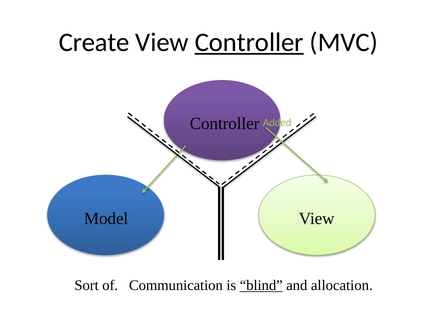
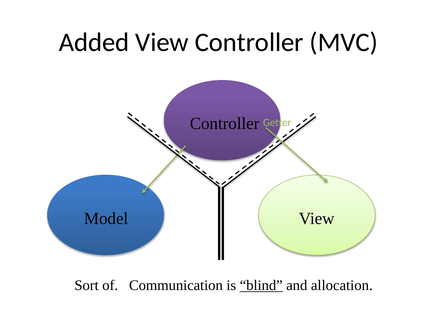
Create: Create -> Added (94, 42)
Controller underline: present -> none (249, 42)
Added: Added -> Getter (277, 122)
